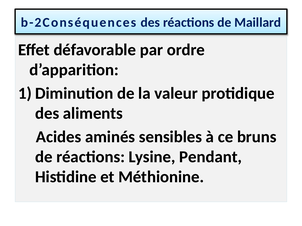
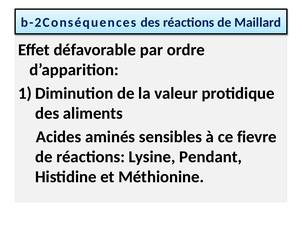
bruns: bruns -> fievre (257, 137)
